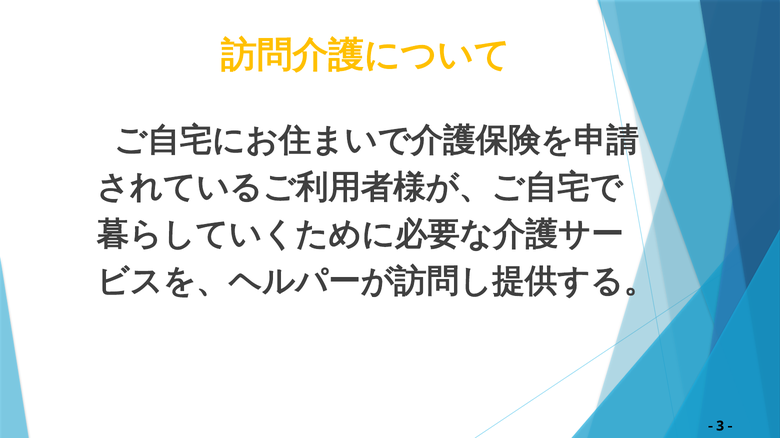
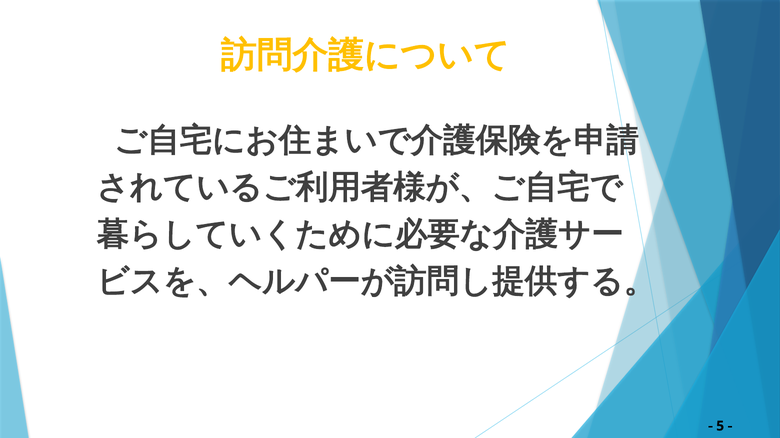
3: 3 -> 5 (720, 427)
